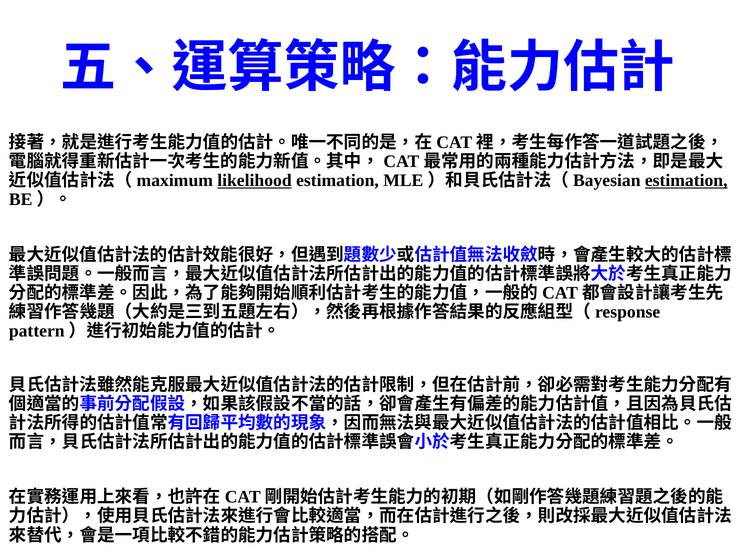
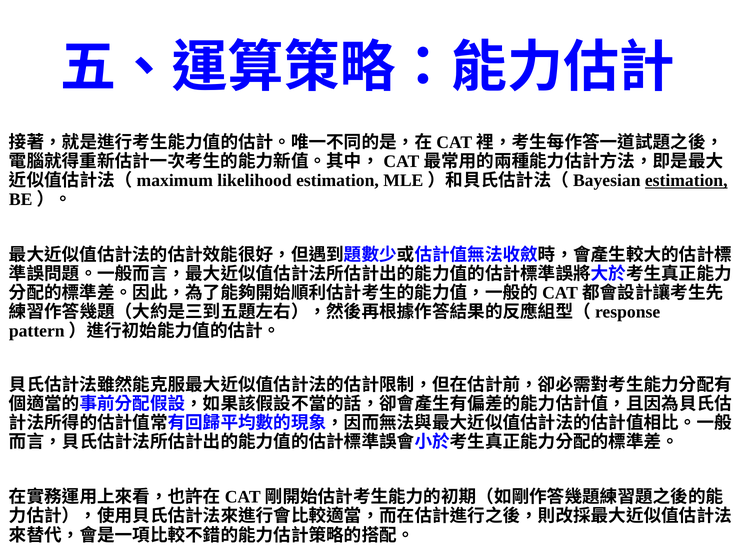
likelihood underline: present -> none (254, 180)
